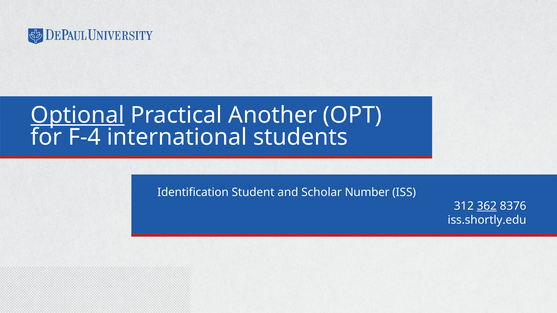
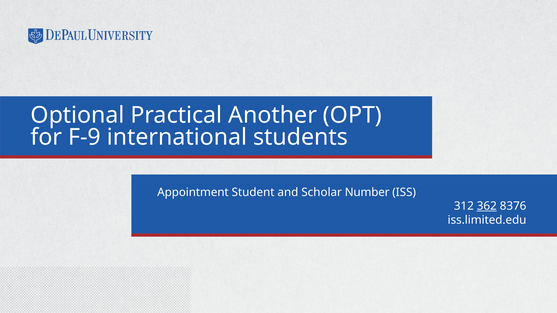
Optional underline: present -> none (78, 115)
F-4: F-4 -> F-9 (85, 137)
Identification: Identification -> Appointment (193, 192)
iss.shortly.edu: iss.shortly.edu -> iss.limited.edu (487, 220)
